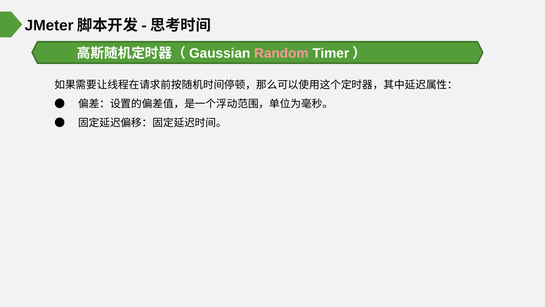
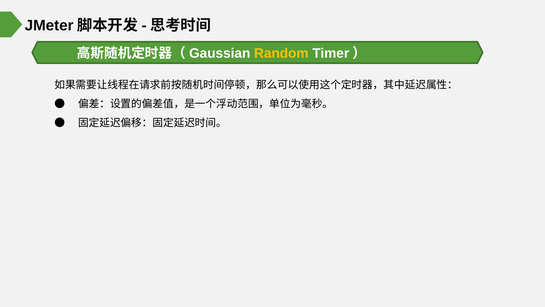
Random colour: pink -> yellow (281, 53)
